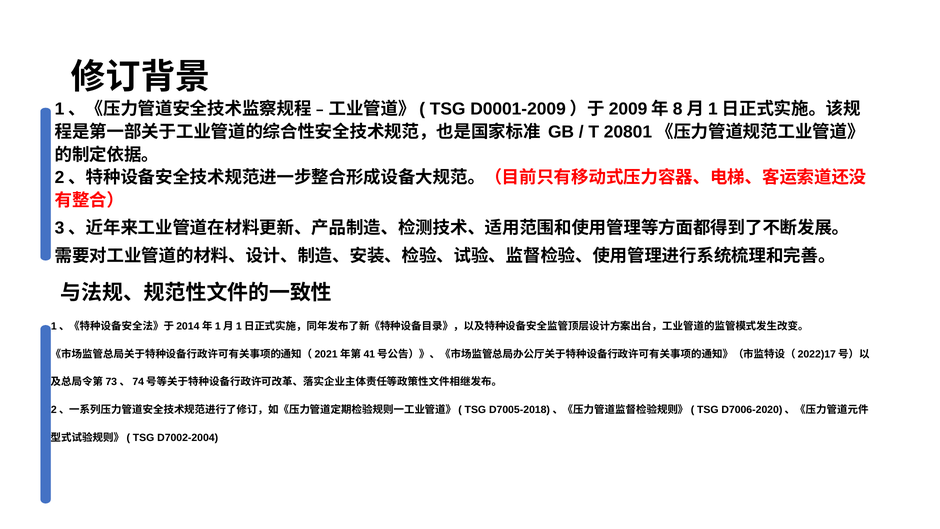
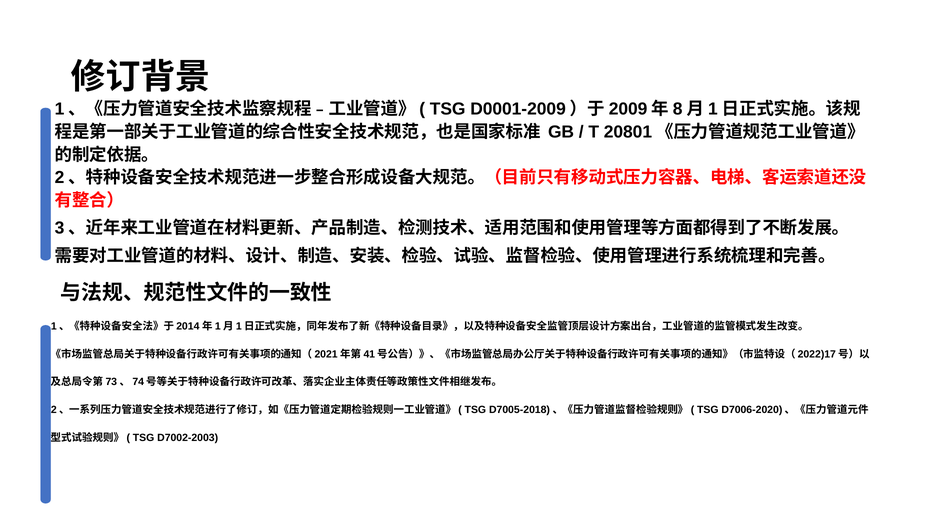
D7002-2004: D7002-2004 -> D7002-2003 (188, 438)
